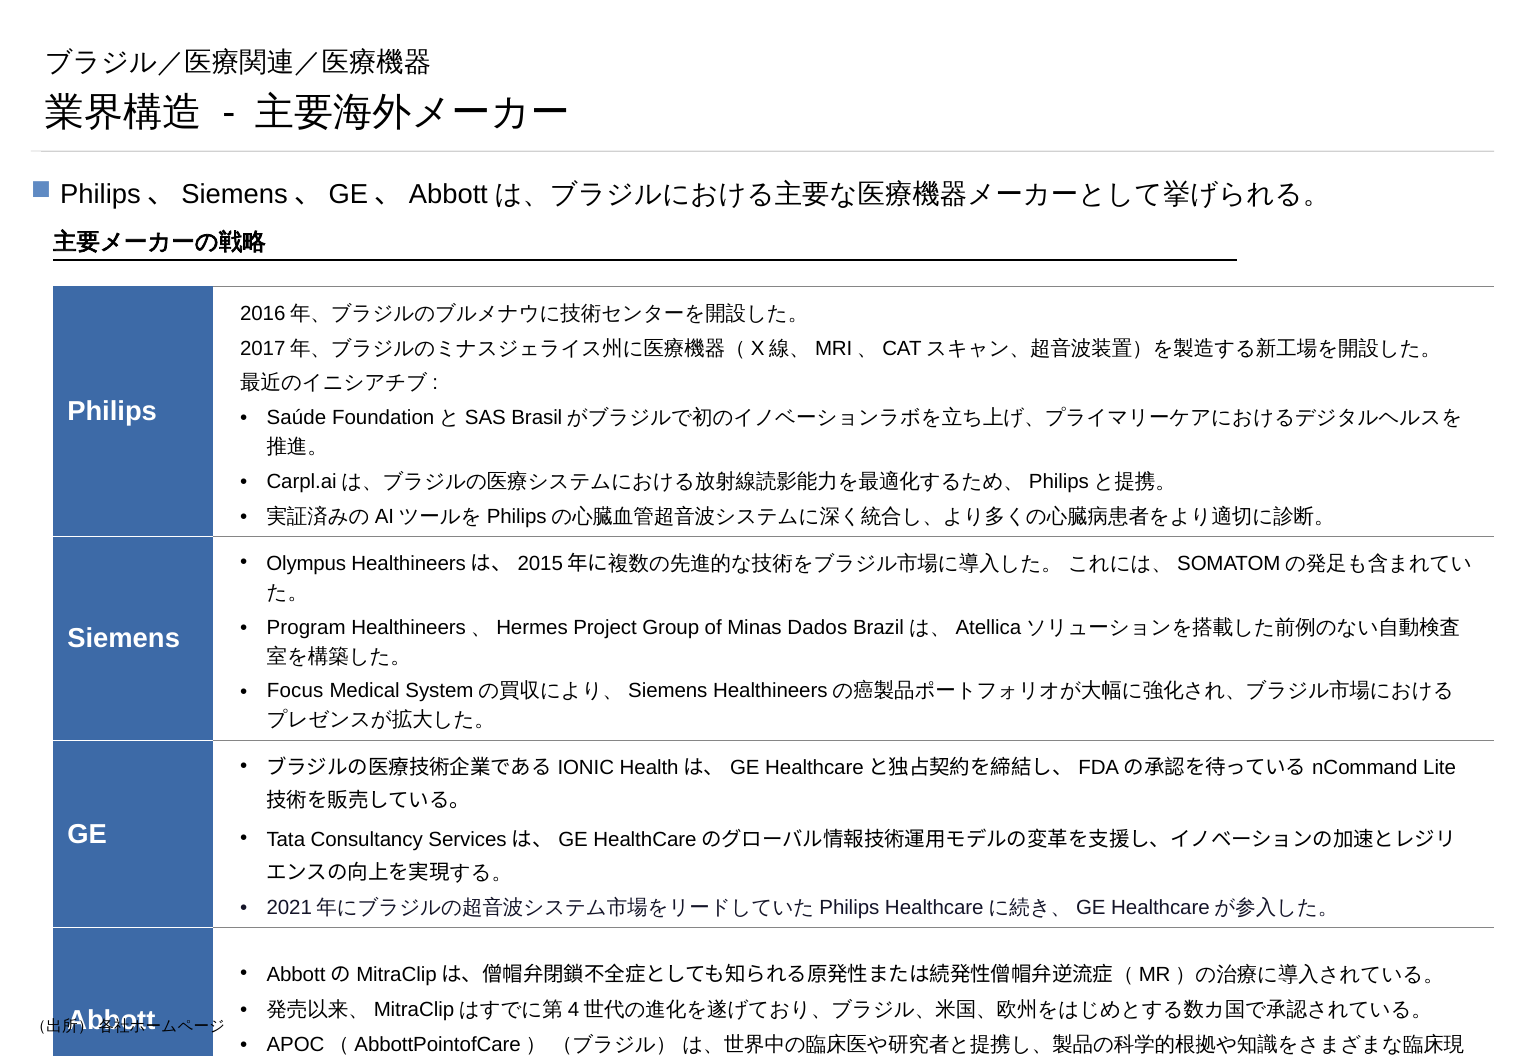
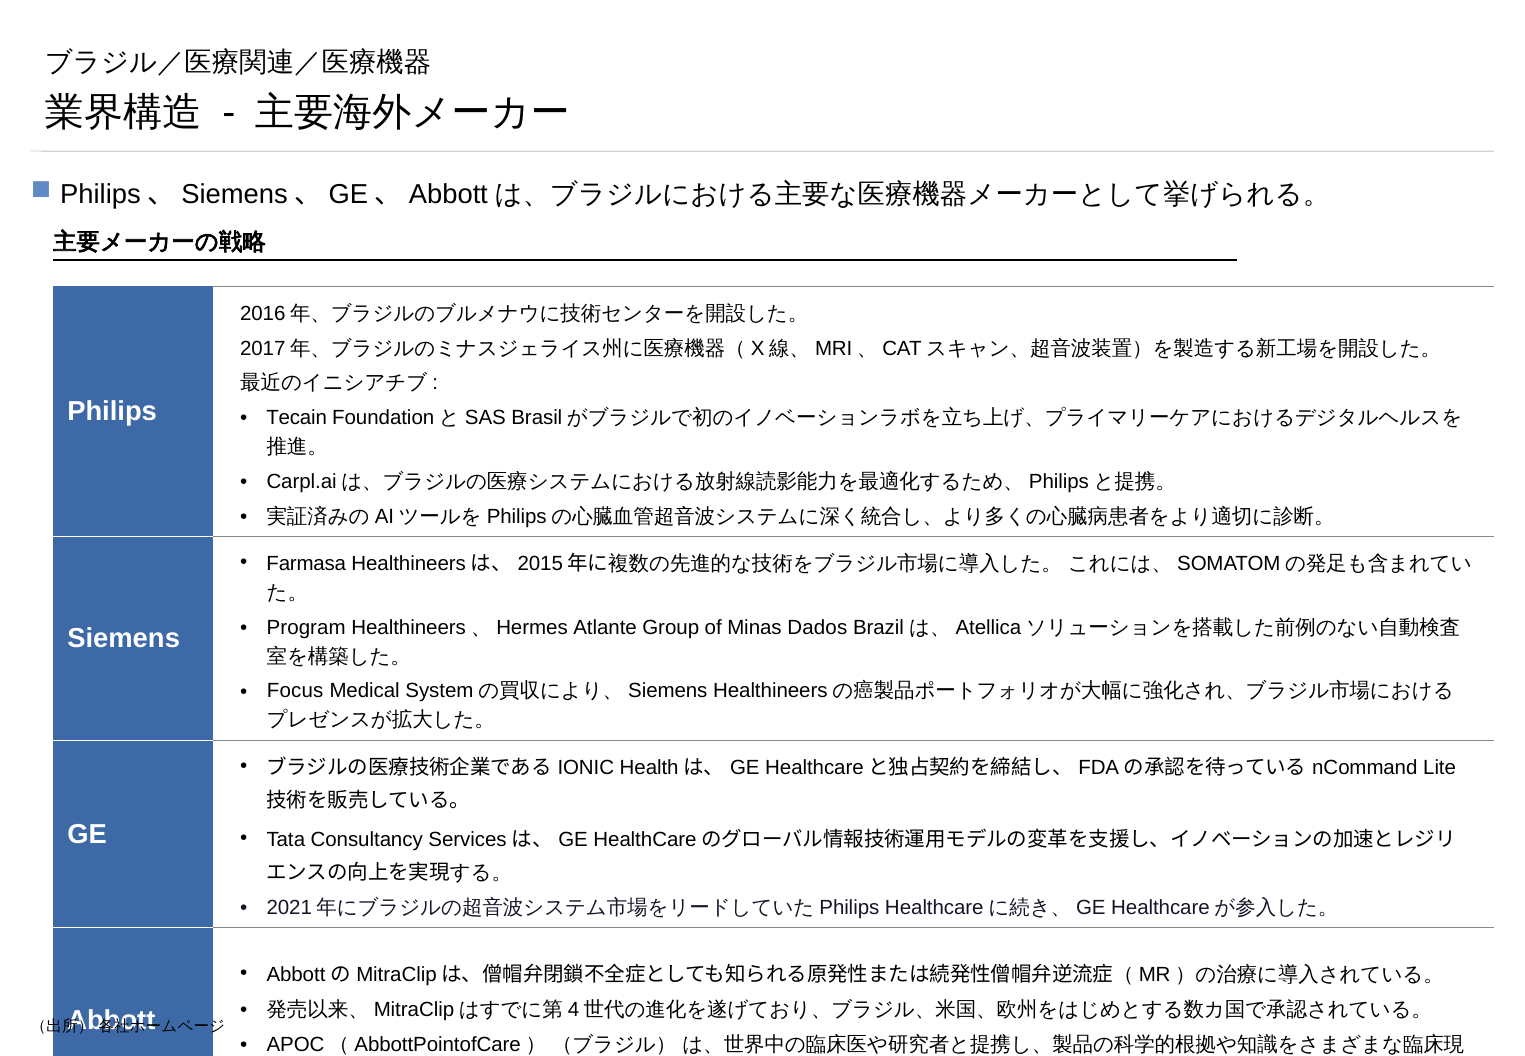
Saúde: Saúde -> Tecain (297, 418)
Olympus: Olympus -> Farmasa (306, 564)
Project: Project -> Atlante (605, 627)
